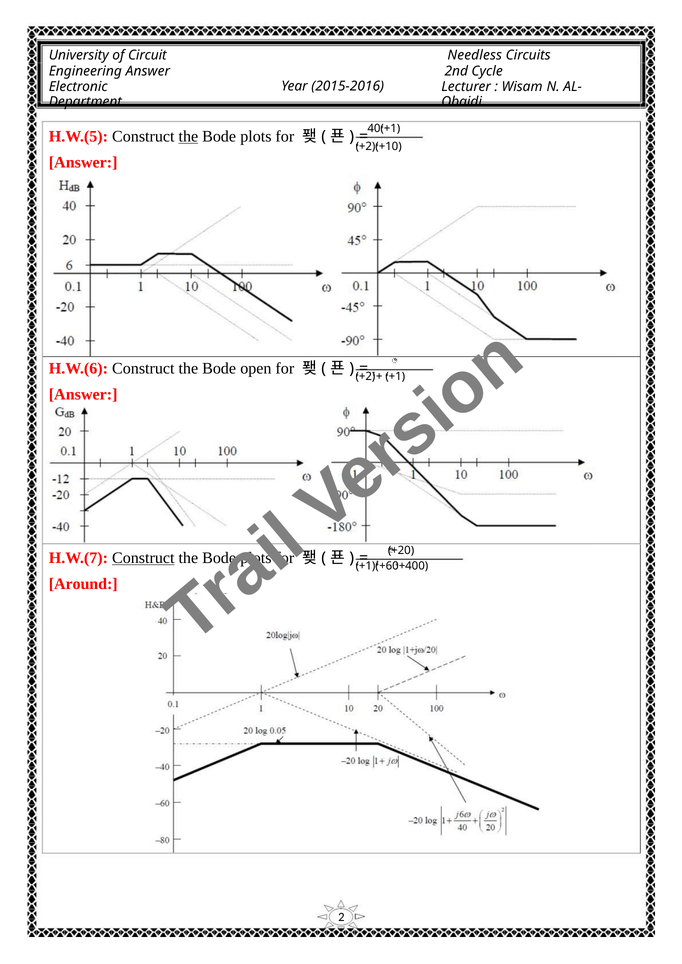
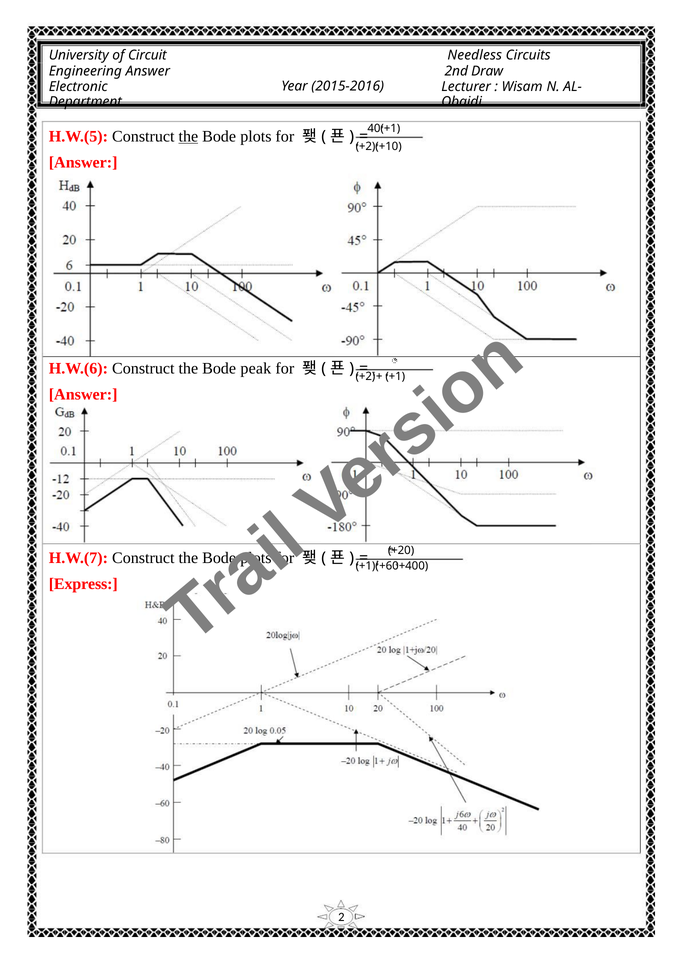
Cycle: Cycle -> Draw (487, 71)
open: open -> peak (256, 368)
Construct underline: present -> none (143, 558)
Around: Around -> Express (83, 584)
